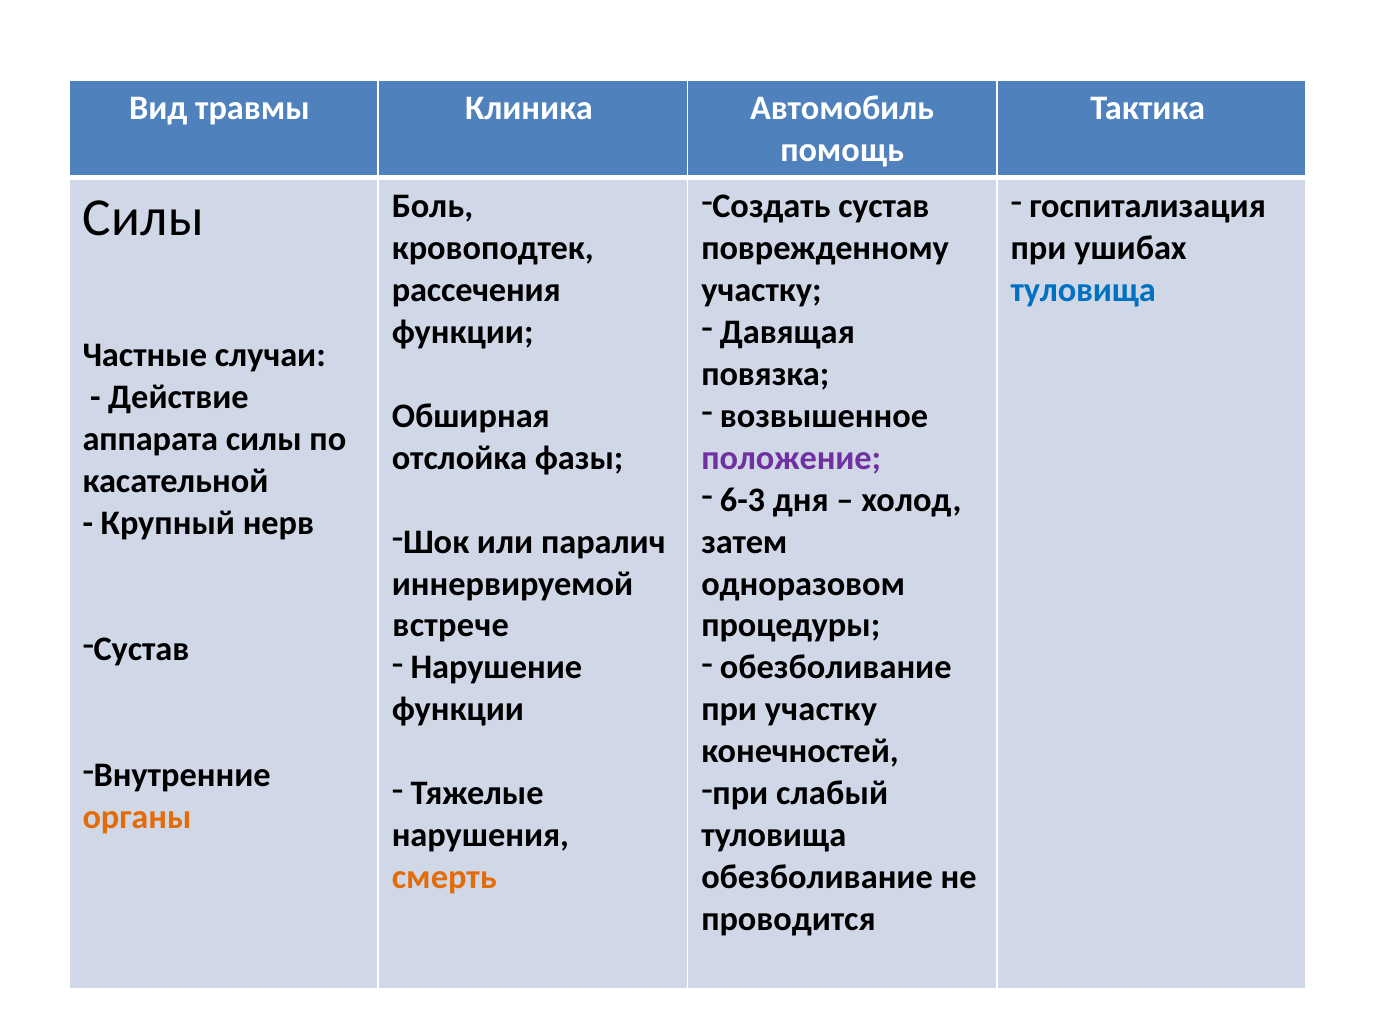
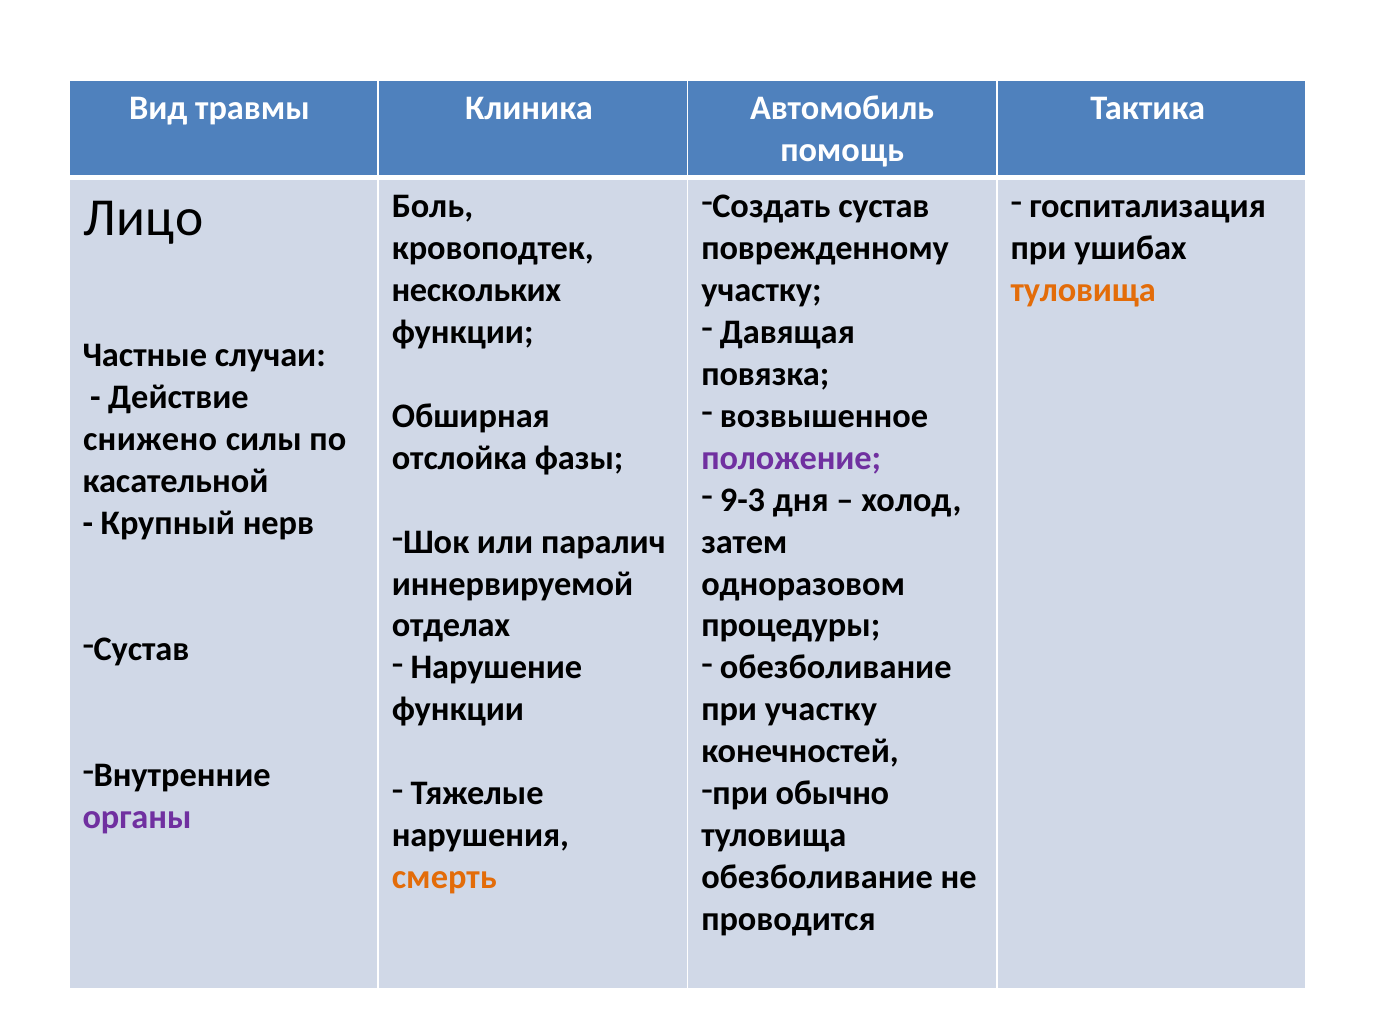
Силы: Силы -> Лицо (143, 218)
рассечения: рассечения -> нескольких (476, 290)
туловища colour: blue -> orange (1083, 290)
аппарата: аппарата -> снижено (150, 439)
6-3: 6-3 -> 9-3 (743, 500)
встрече: встрече -> отделах (451, 626)
слабый: слабый -> обычно (832, 794)
органы colour: orange -> purple (137, 817)
